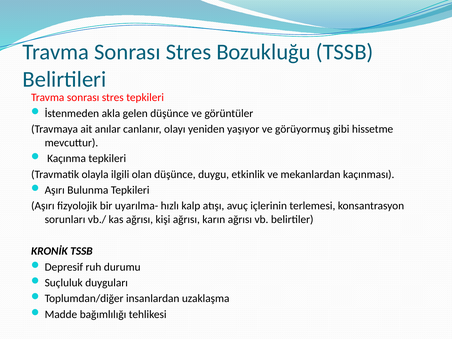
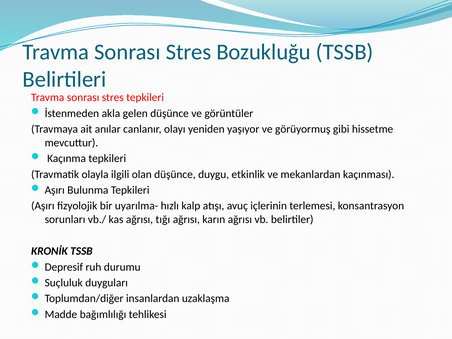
kişi: kişi -> tığı (163, 219)
